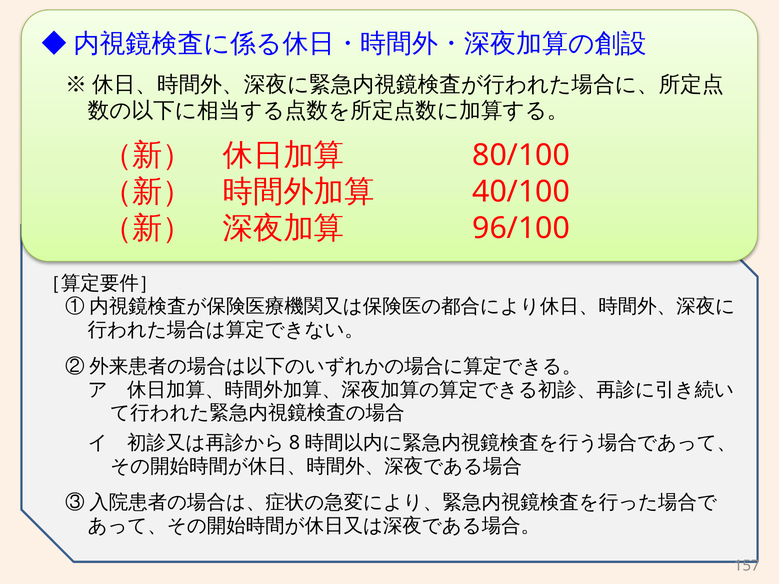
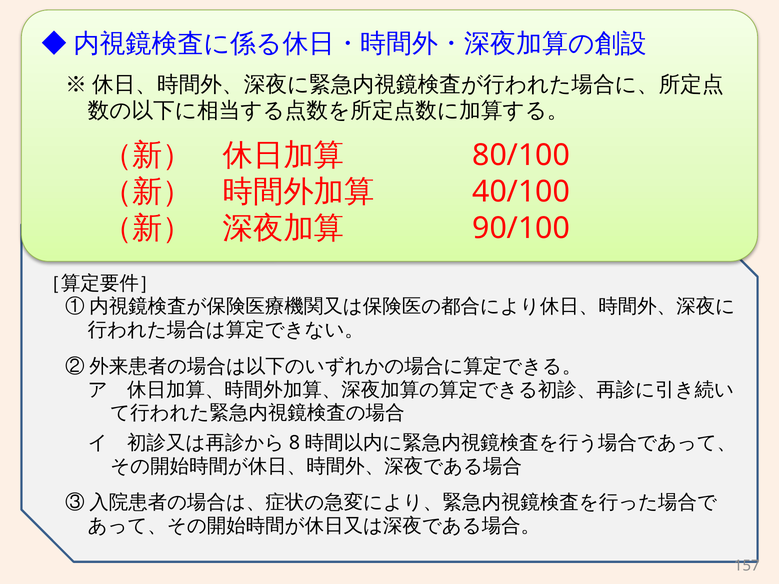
96/100: 96/100 -> 90/100 (521, 228)
